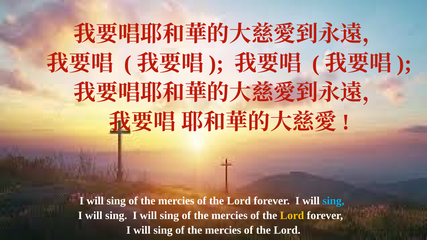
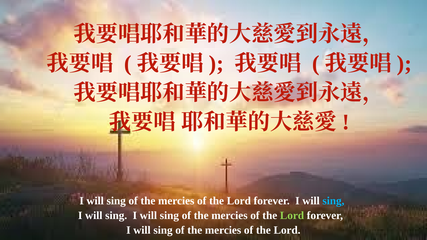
Lord colour: yellow -> light green (292, 216)
